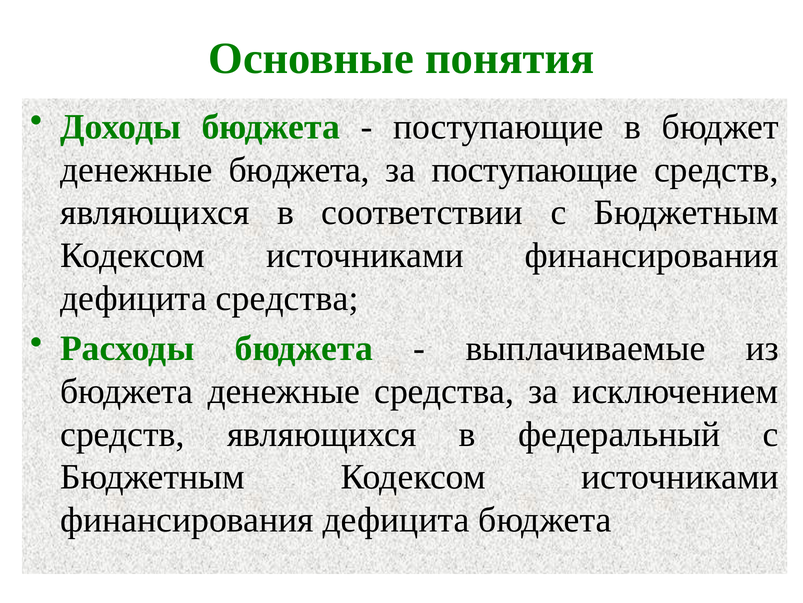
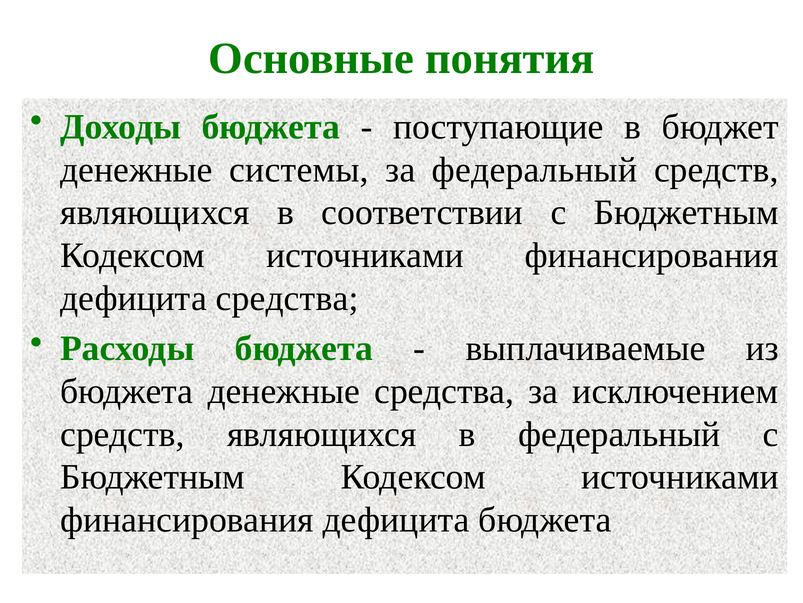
денежные бюджета: бюджета -> системы (299, 170)
за поступающие: поступающие -> федеральный (535, 170)
